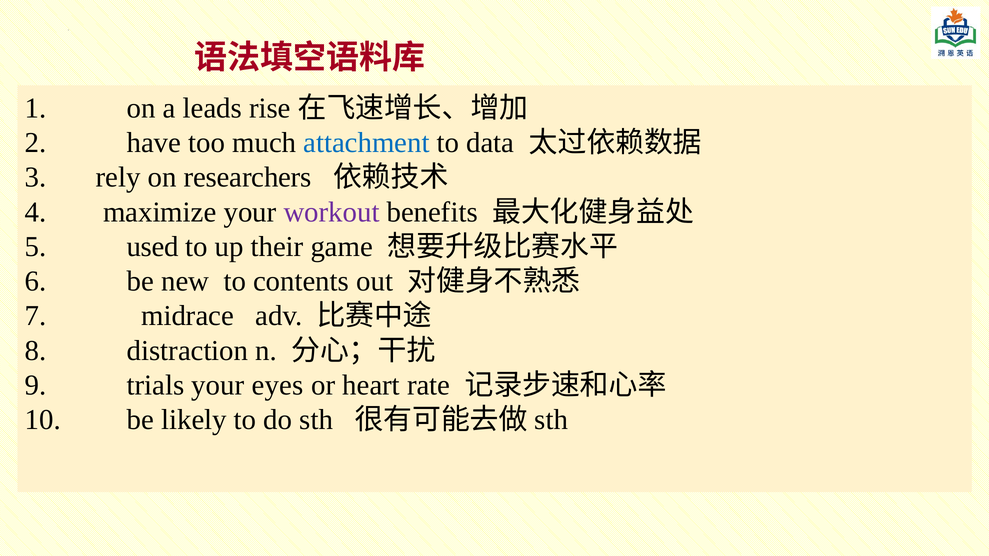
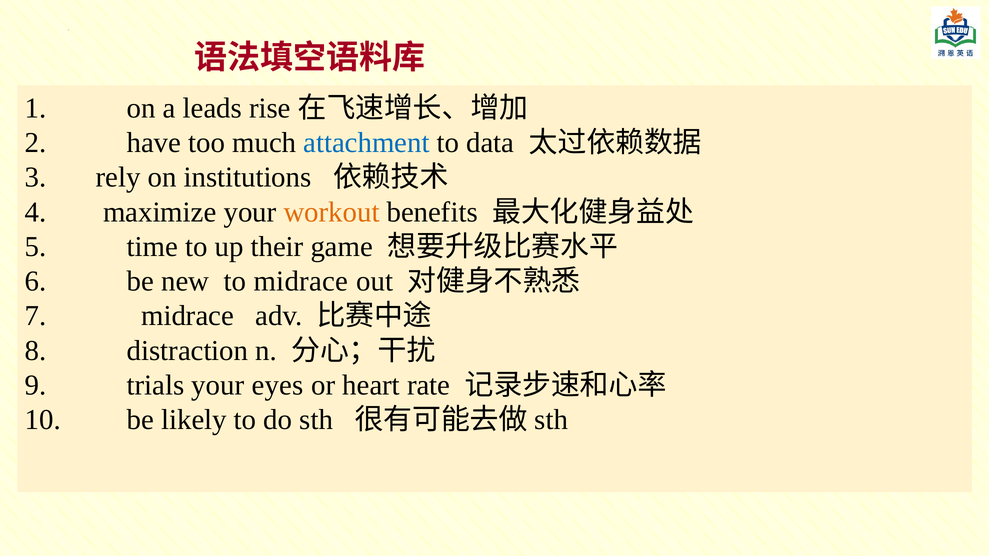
researchers: researchers -> institutions (248, 178)
workout colour: purple -> orange (332, 212)
used: used -> time (152, 247)
to contents: contents -> midrace (301, 281)
